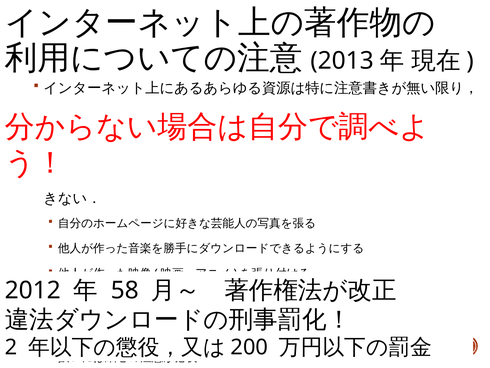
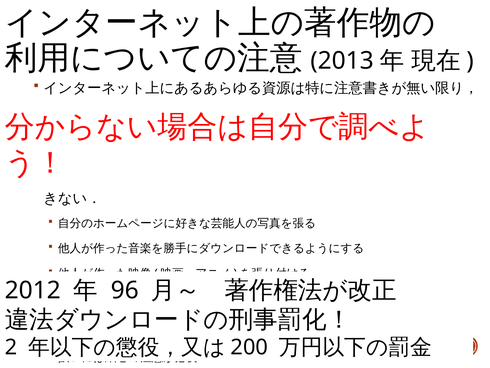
58: 58 -> 96 (125, 290)
